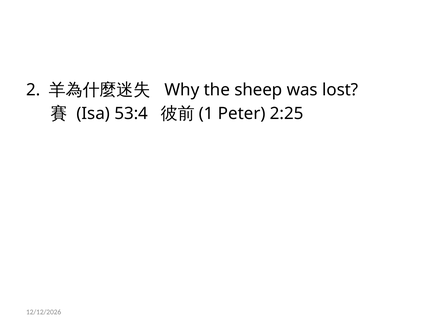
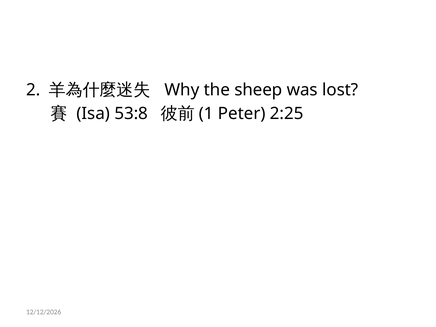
53:4: 53:4 -> 53:8 (131, 114)
